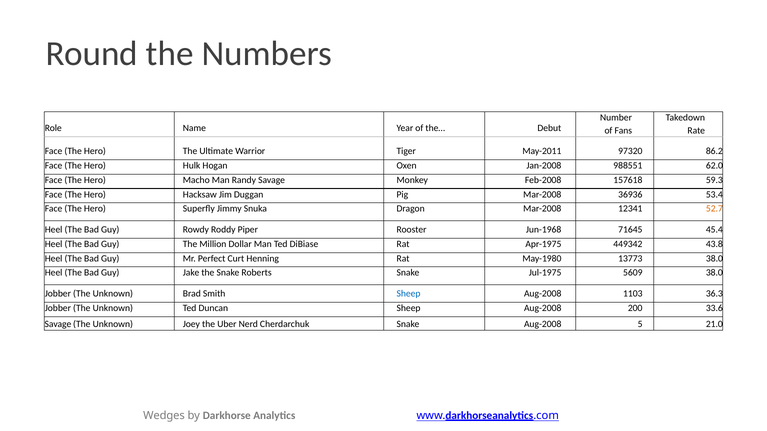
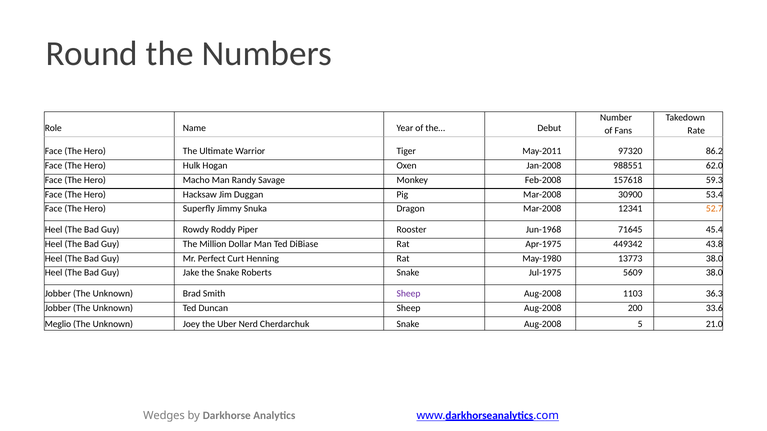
36936: 36936 -> 30900 (630, 195)
Sheep colour: blue -> purple (409, 294)
Savage: Savage -> Meglio (58, 325)
